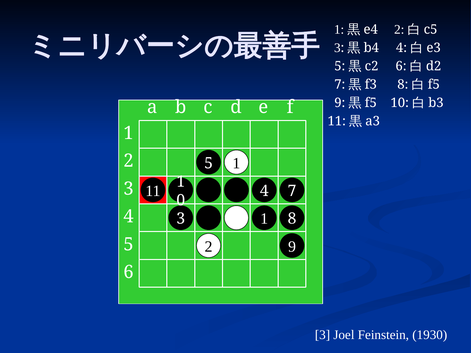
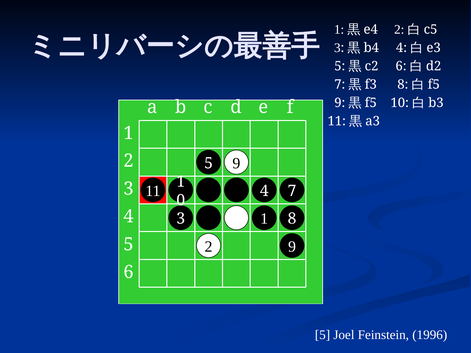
5 1: 1 -> 9 (236, 163)
3: 3 -> 5 (322, 335)
1930: 1930 -> 1996 (430, 335)
